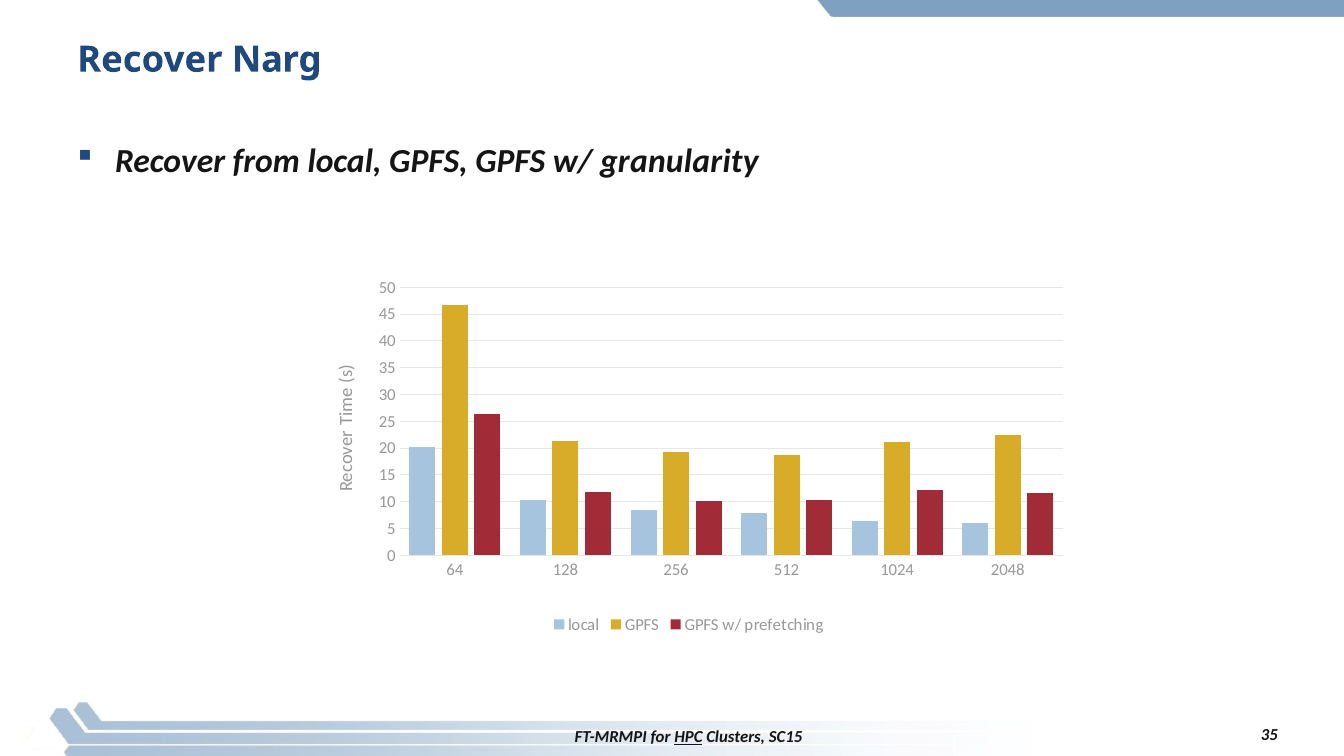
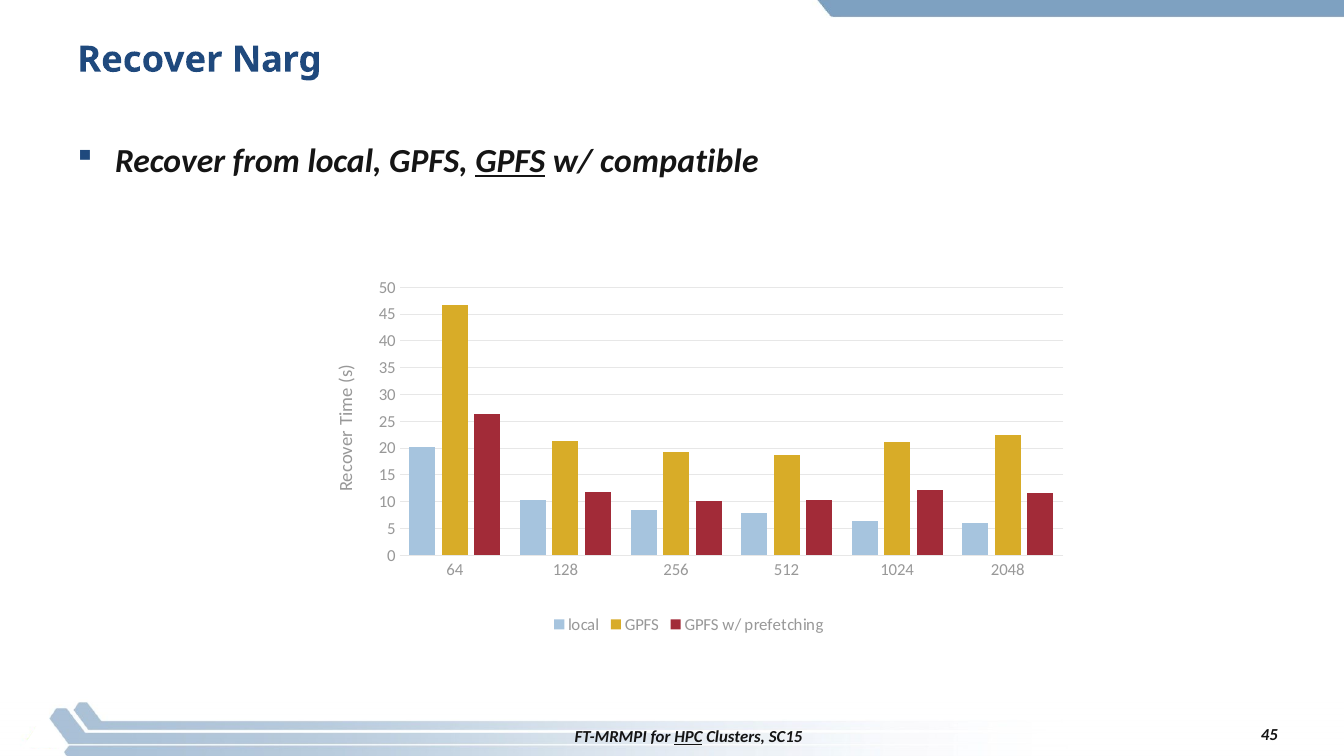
GPFS underline: none -> present (510, 162)
granularity: granularity -> compatible (679, 162)
SC15 35: 35 -> 45 (1269, 735)
